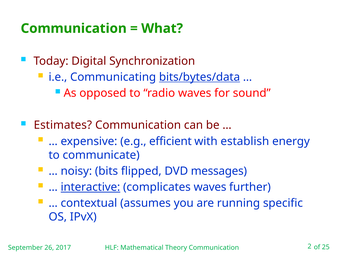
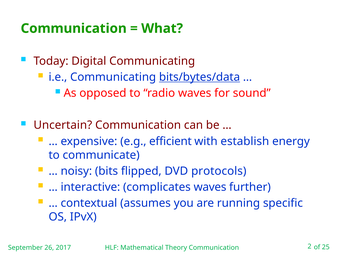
Digital Synchronization: Synchronization -> Communicating (152, 61)
Estimates: Estimates -> Uncertain (63, 125)
messages: messages -> protocols (219, 171)
interactive underline: present -> none (90, 187)
